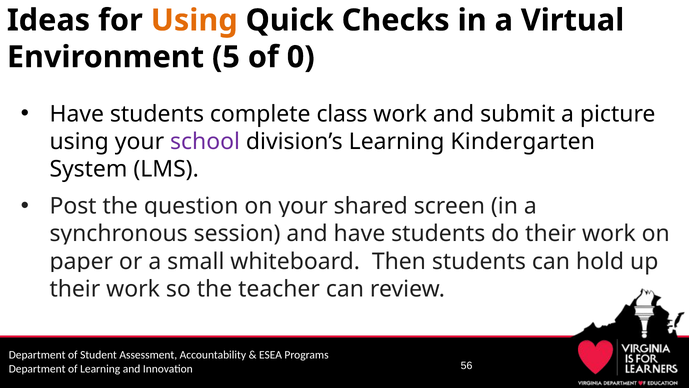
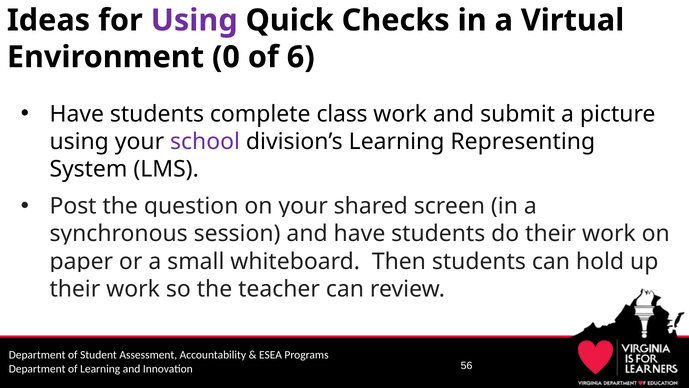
Using colour: orange -> purple (194, 20)
5: 5 -> 0 (226, 57)
0: 0 -> 6 (301, 57)
Kindergarten: Kindergarten -> Representing (523, 141)
